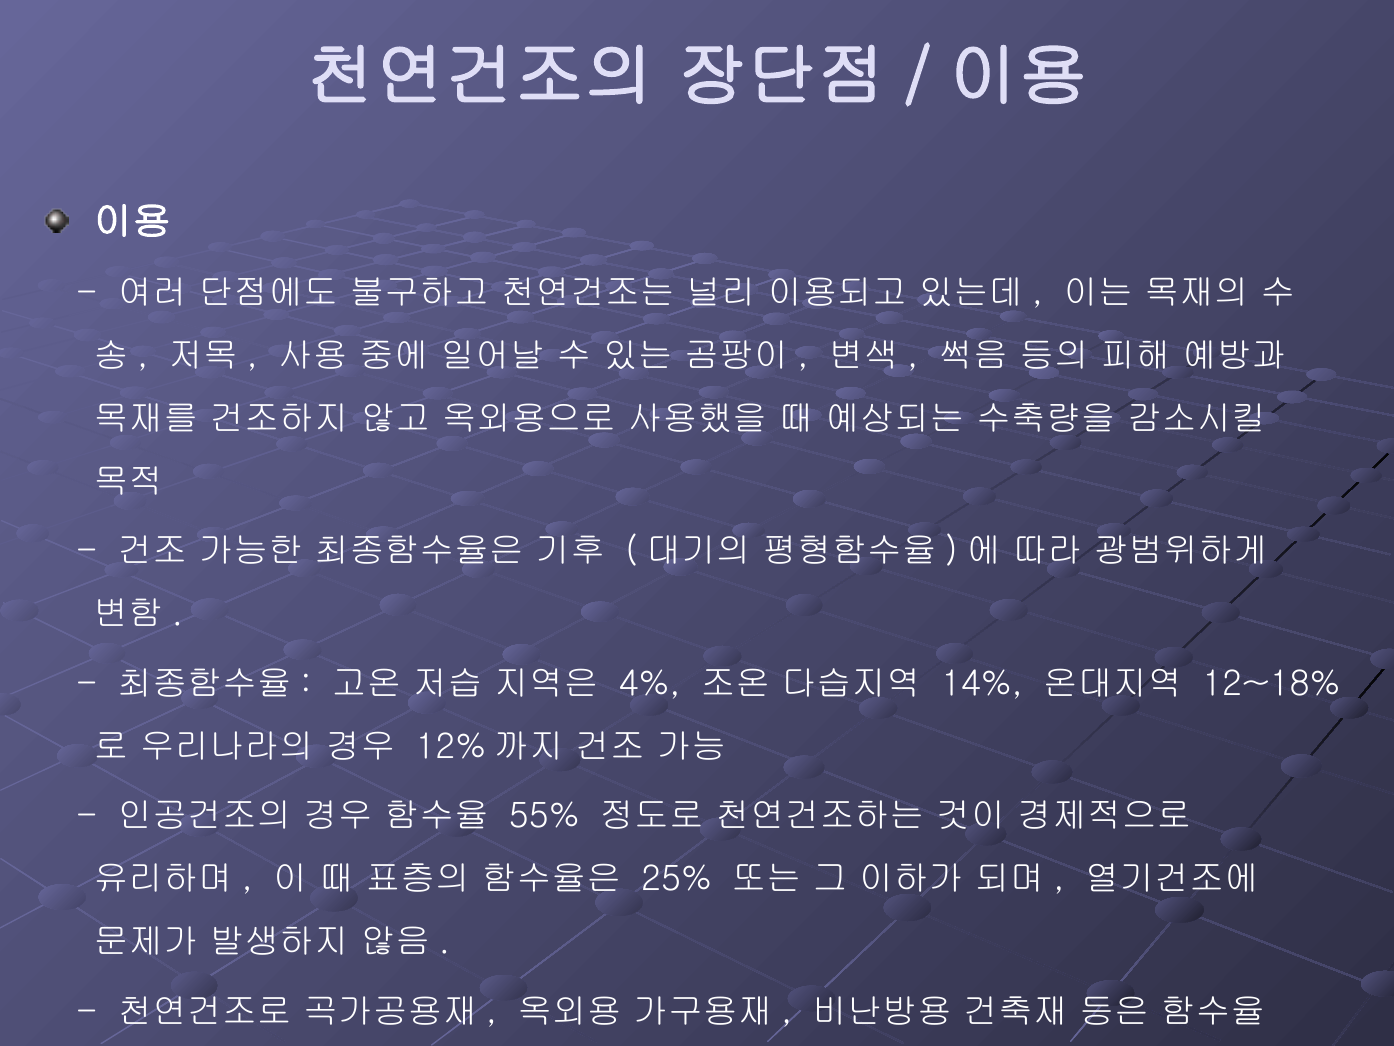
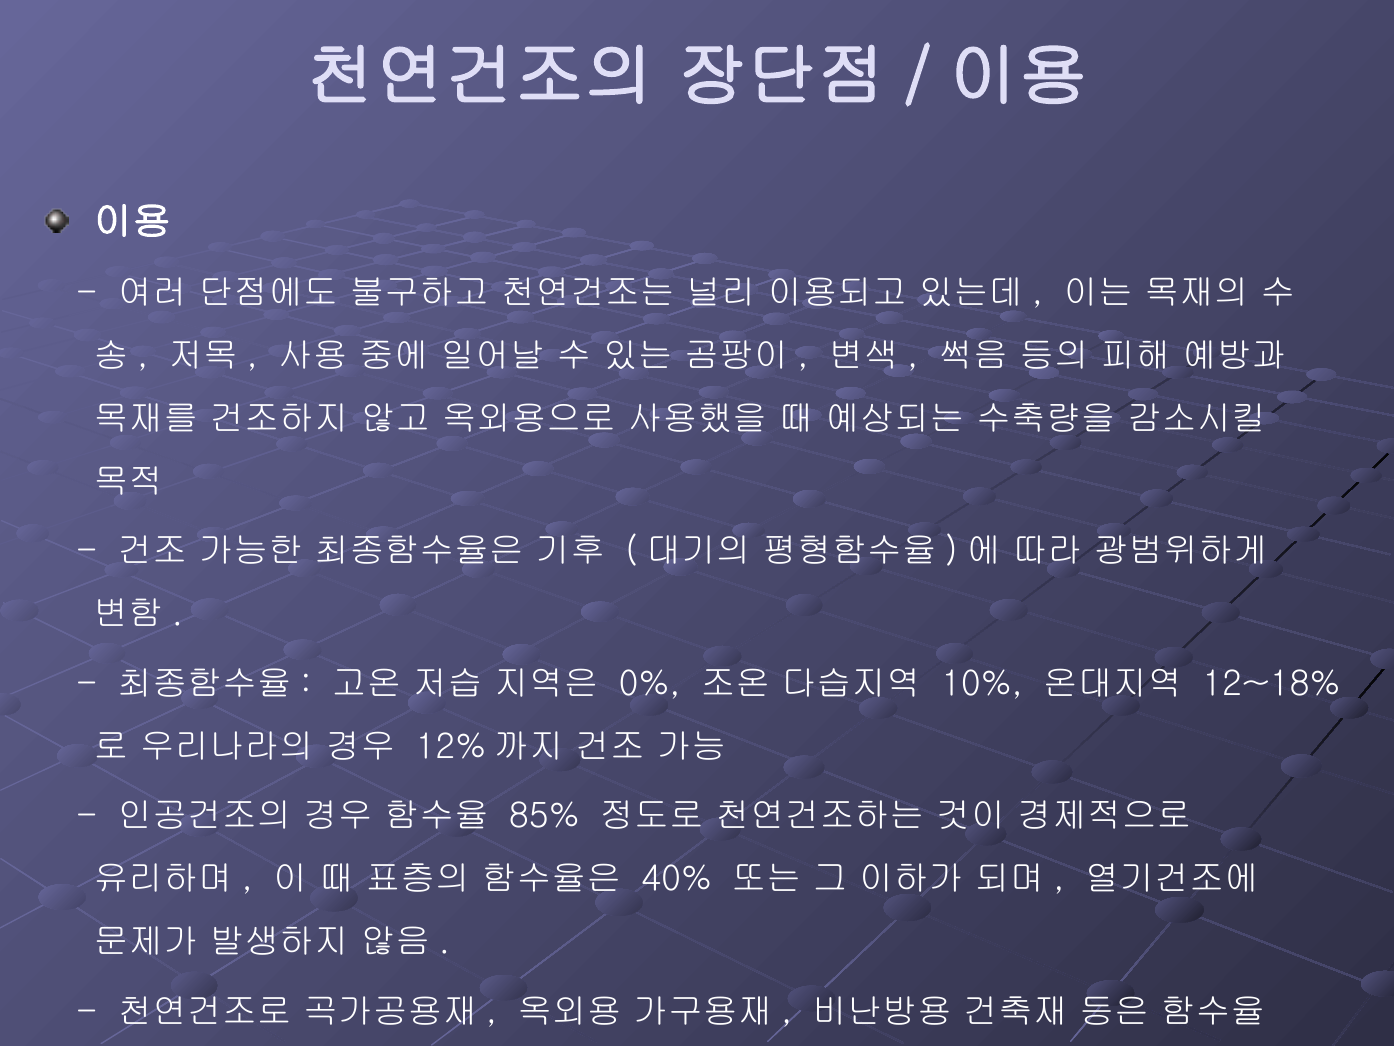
4%: 4% -> 0% (650, 684)
14%: 14% -> 10% (982, 684)
55%: 55% -> 85% (544, 816)
25%: 25% -> 40% (676, 879)
